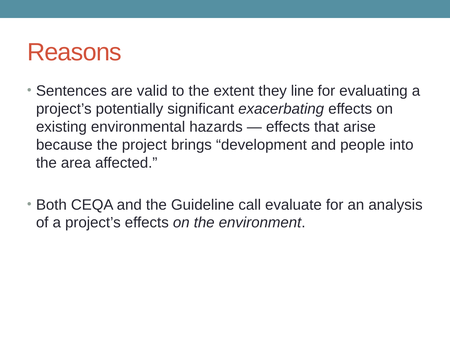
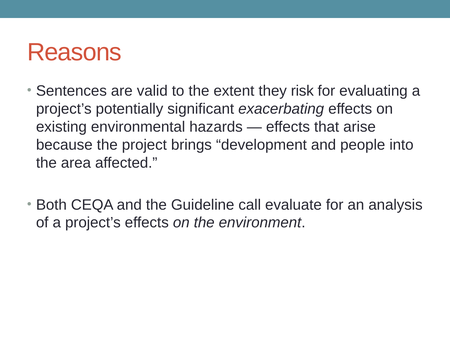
line: line -> risk (302, 91)
